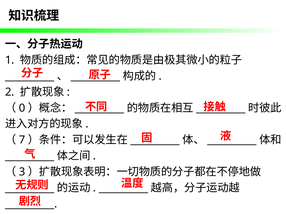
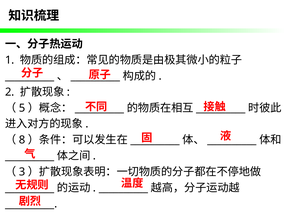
0: 0 -> 5 (22, 108)
7: 7 -> 8 (22, 140)
